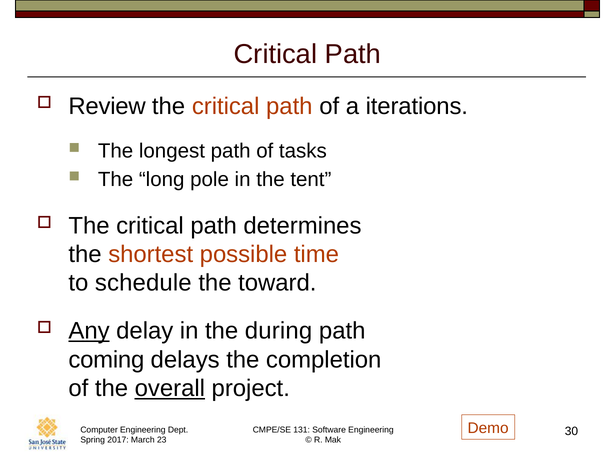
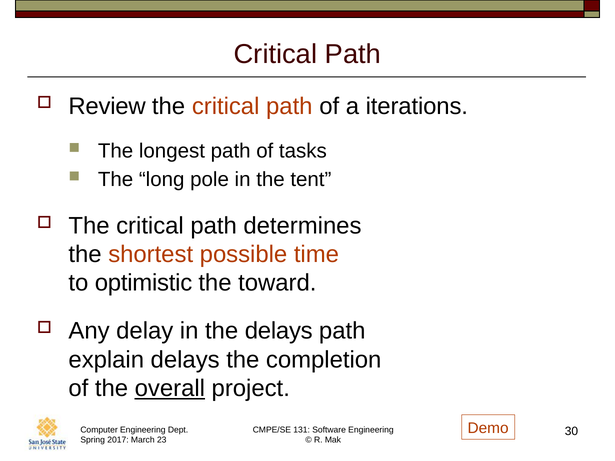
schedule: schedule -> optimistic (144, 283)
Any underline: present -> none (89, 331)
the during: during -> delays (279, 331)
coming: coming -> explain (106, 360)
